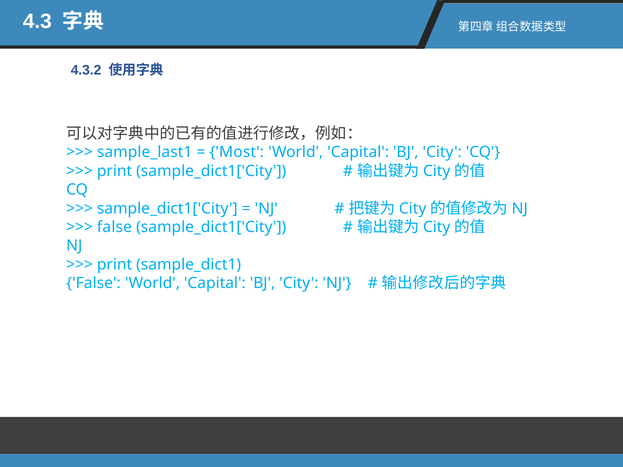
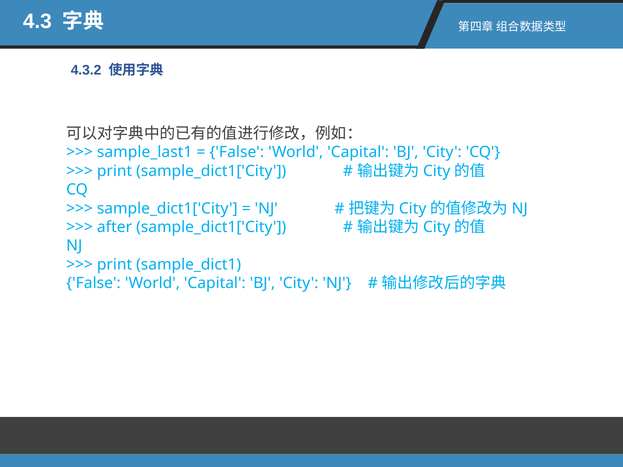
Most: Most -> False (237, 152)
false: false -> after (115, 227)
